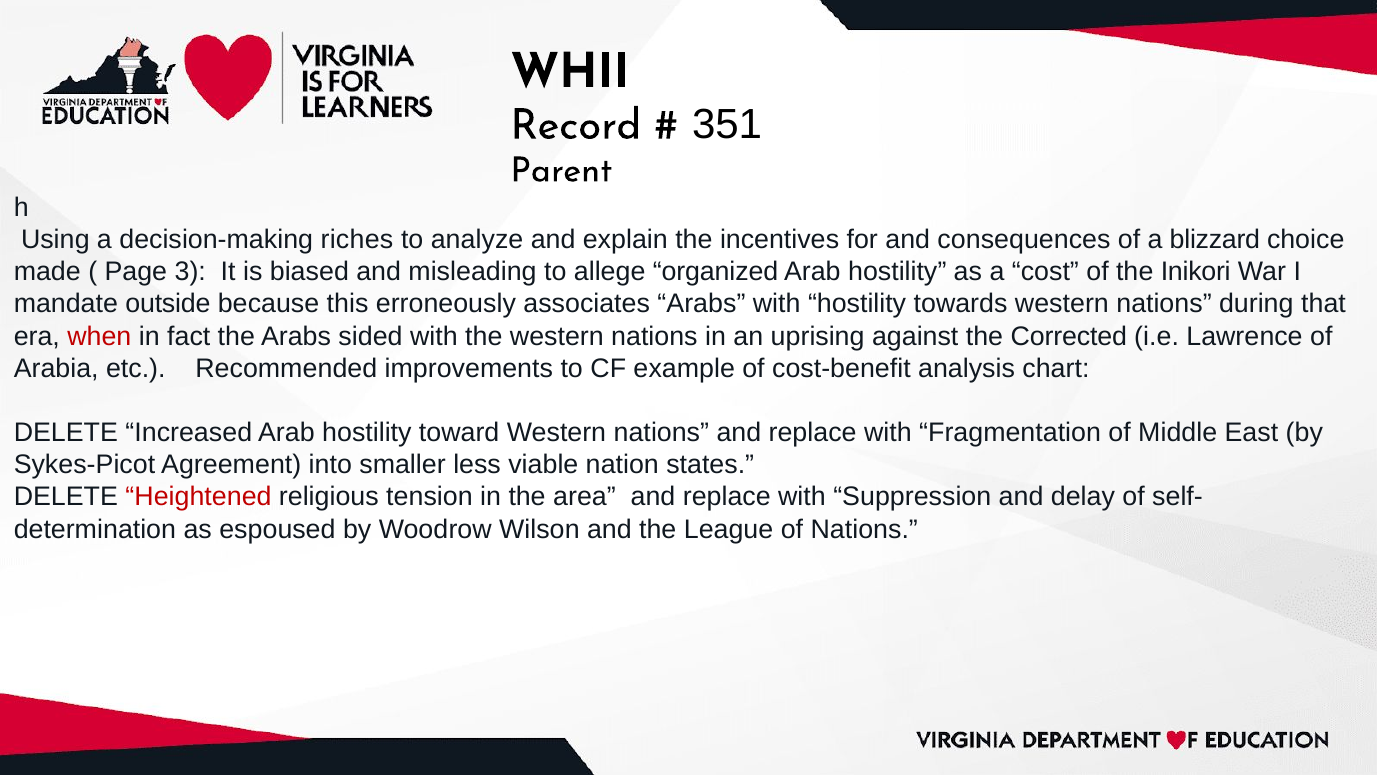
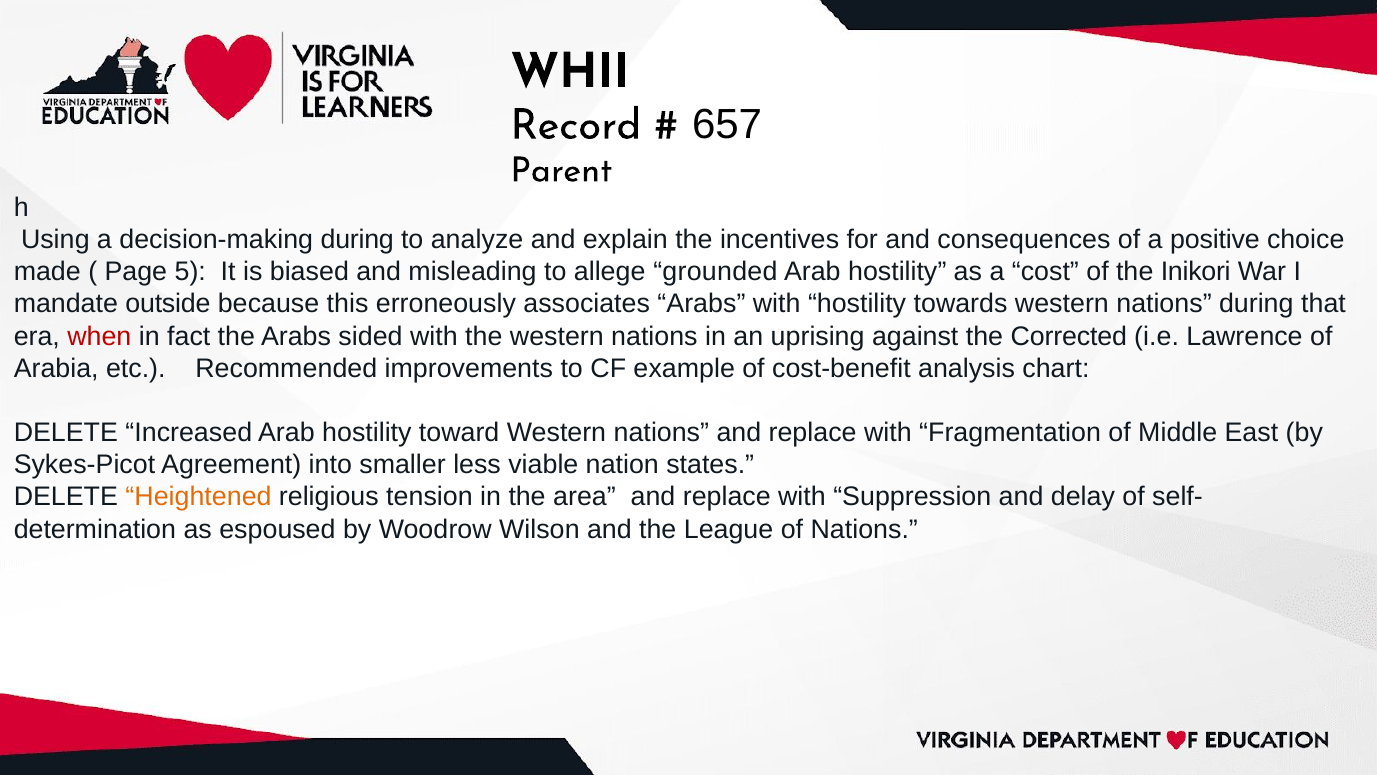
351: 351 -> 657 (727, 125)
decision-making riches: riches -> during (357, 240)
blizzard: blizzard -> positive (1215, 240)
3: 3 -> 5 (190, 272)
organized: organized -> grounded (715, 272)
Heightened colour: red -> orange (199, 497)
